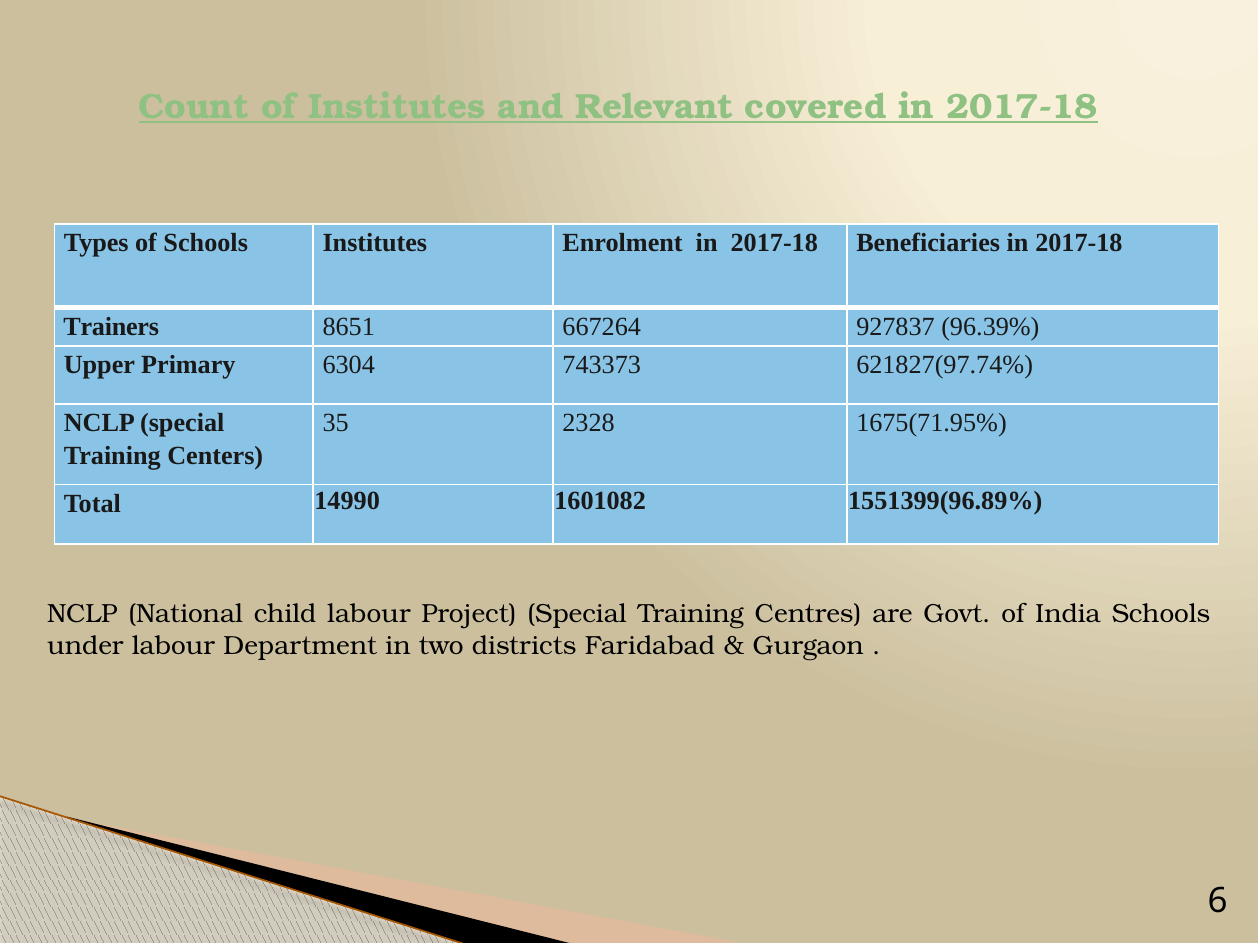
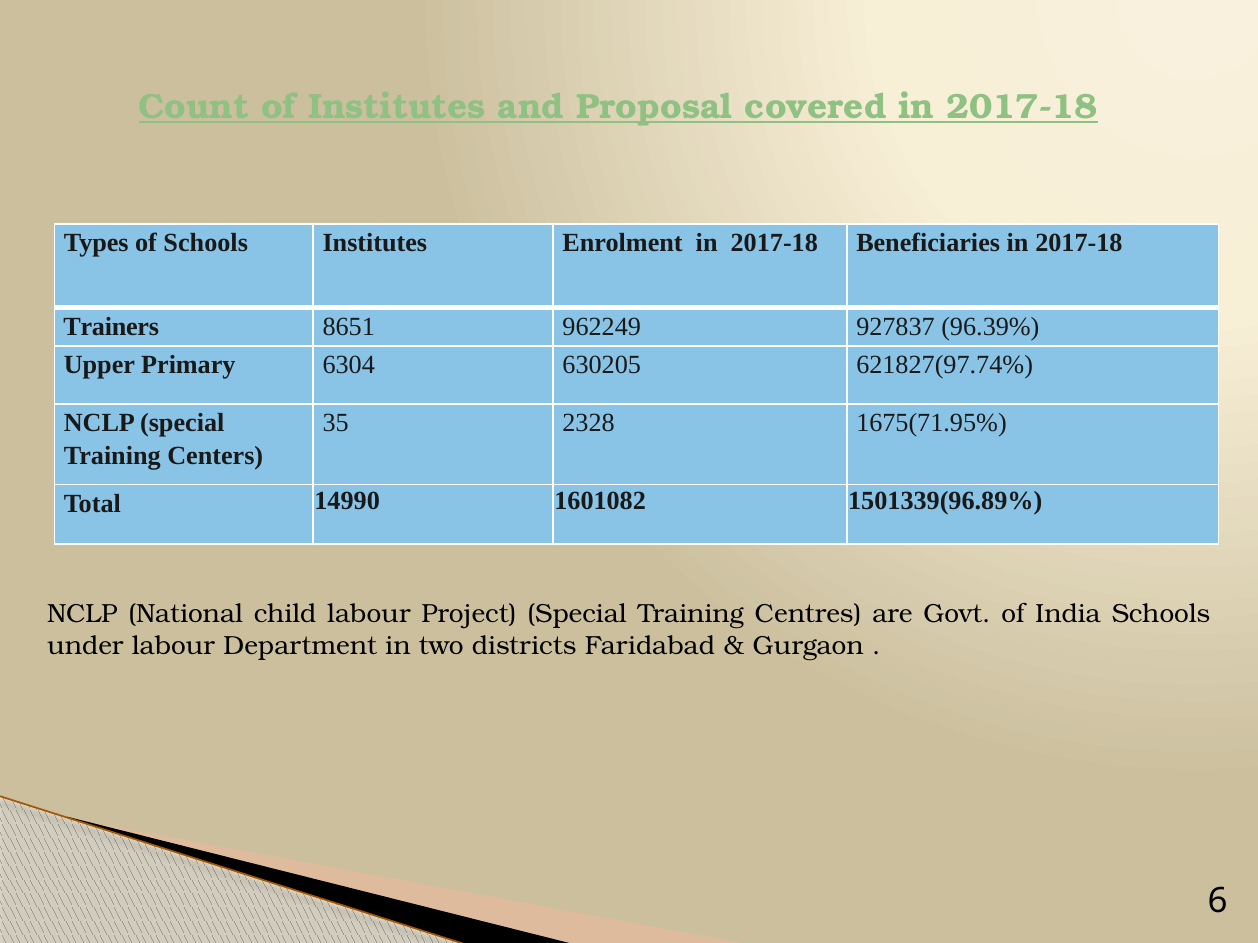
Relevant: Relevant -> Proposal (654, 107)
667264: 667264 -> 962249 (602, 327)
743373: 743373 -> 630205 (602, 365)
1551399(96.89%: 1551399(96.89% -> 1501339(96.89% (945, 501)
